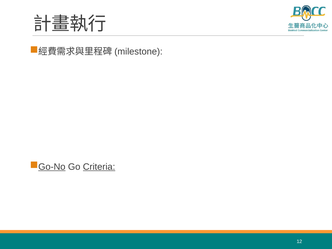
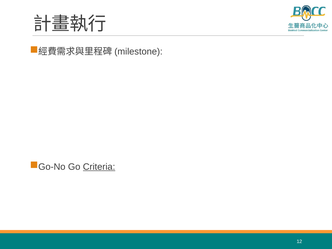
Go-No underline: present -> none (52, 167)
